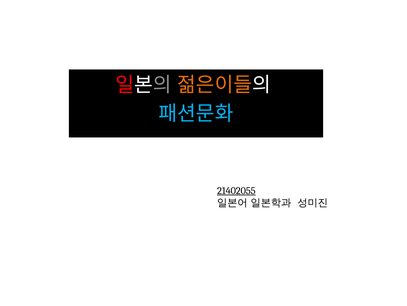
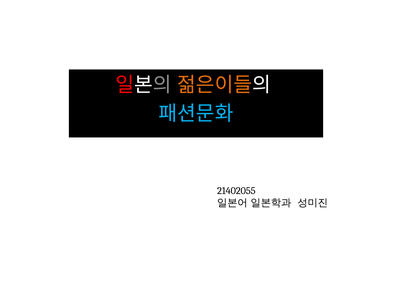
21402055 underline: present -> none (236, 190)
